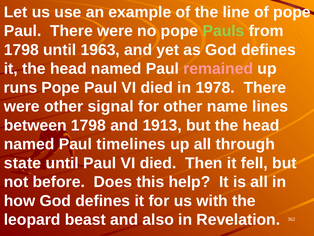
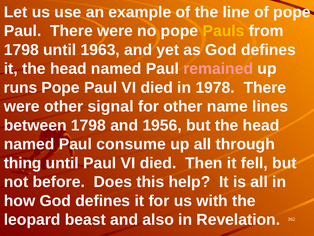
Pauls colour: light green -> yellow (223, 31)
1913: 1913 -> 1956 (162, 125)
timelines: timelines -> consume (131, 144)
state: state -> thing (23, 163)
